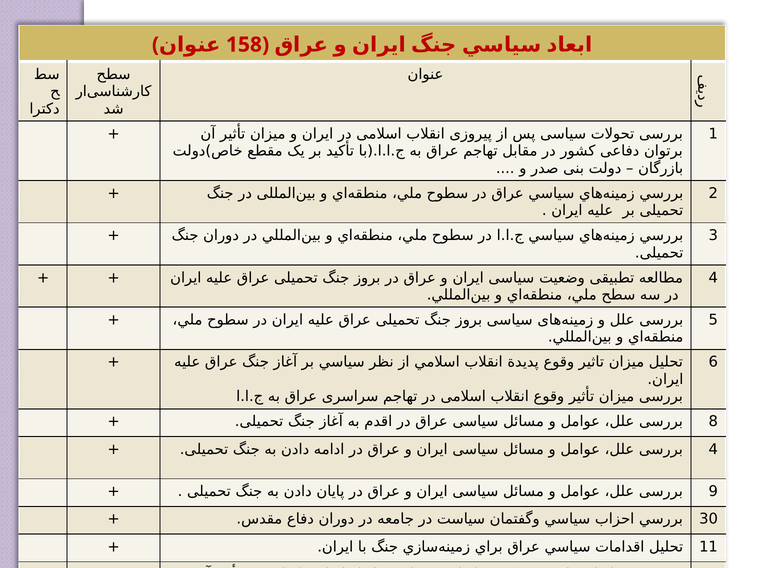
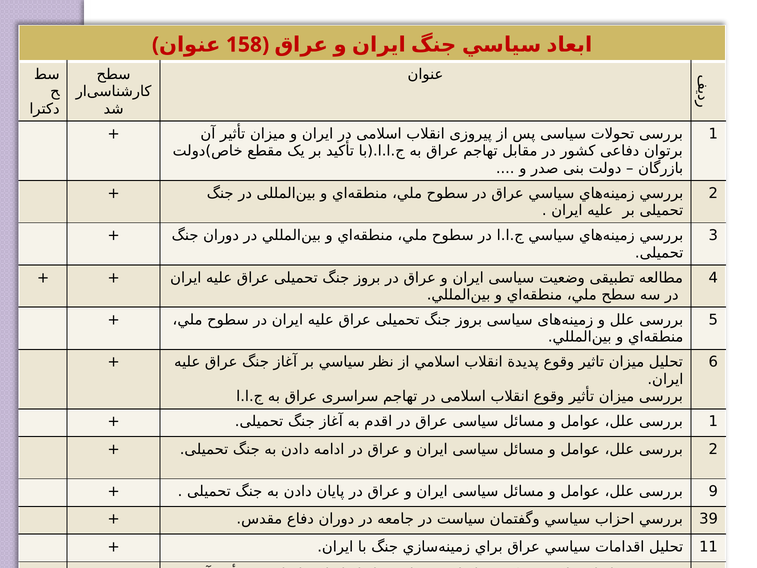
8: 8 -> 1 (713, 421)
4: 4 -> 2 (713, 449)
30: 30 -> 39 (709, 519)
